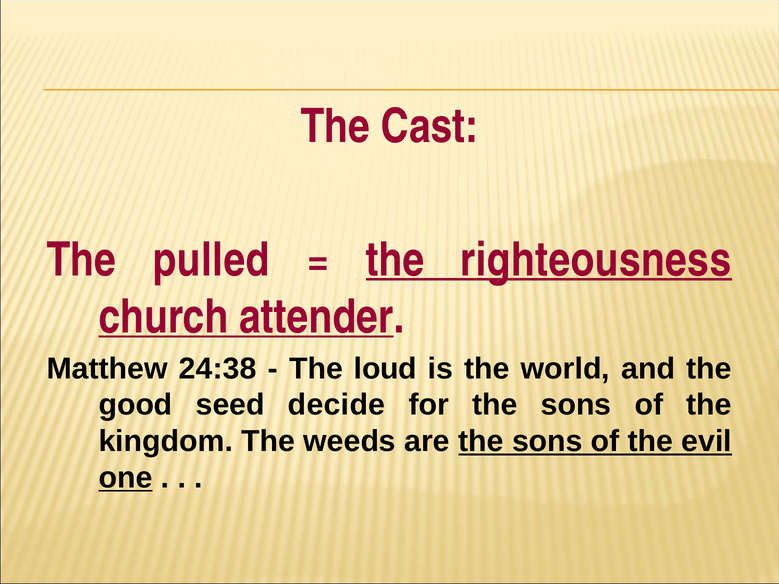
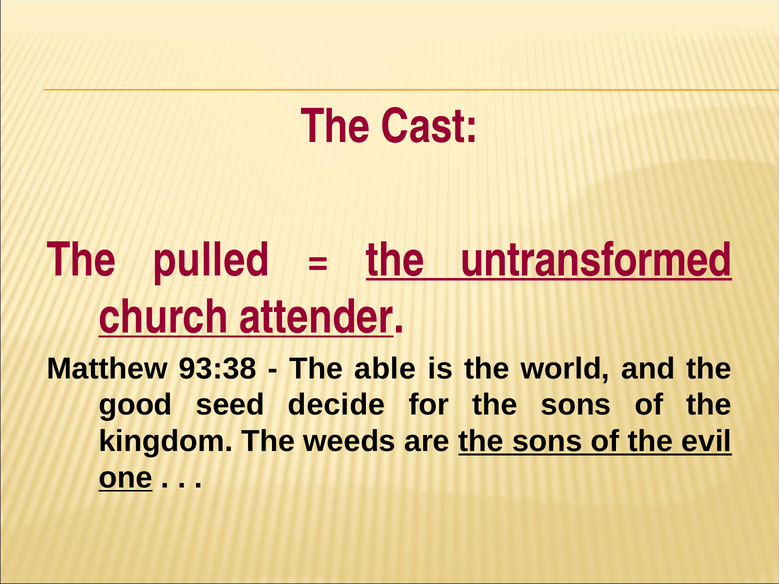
righteousness: righteousness -> untransformed (596, 260)
24:38: 24:38 -> 93:38 (218, 369)
loud: loud -> able (385, 369)
